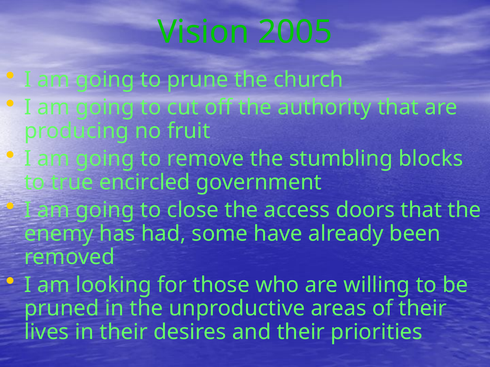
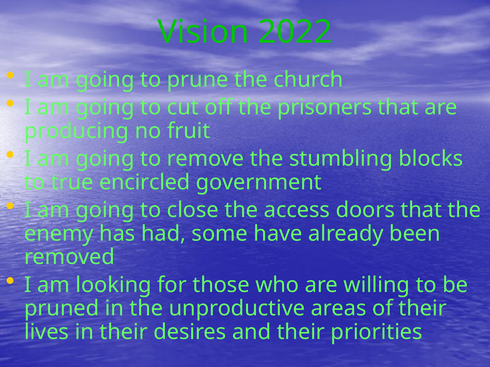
2005: 2005 -> 2022 (295, 32)
authority: authority -> prisoners (325, 108)
